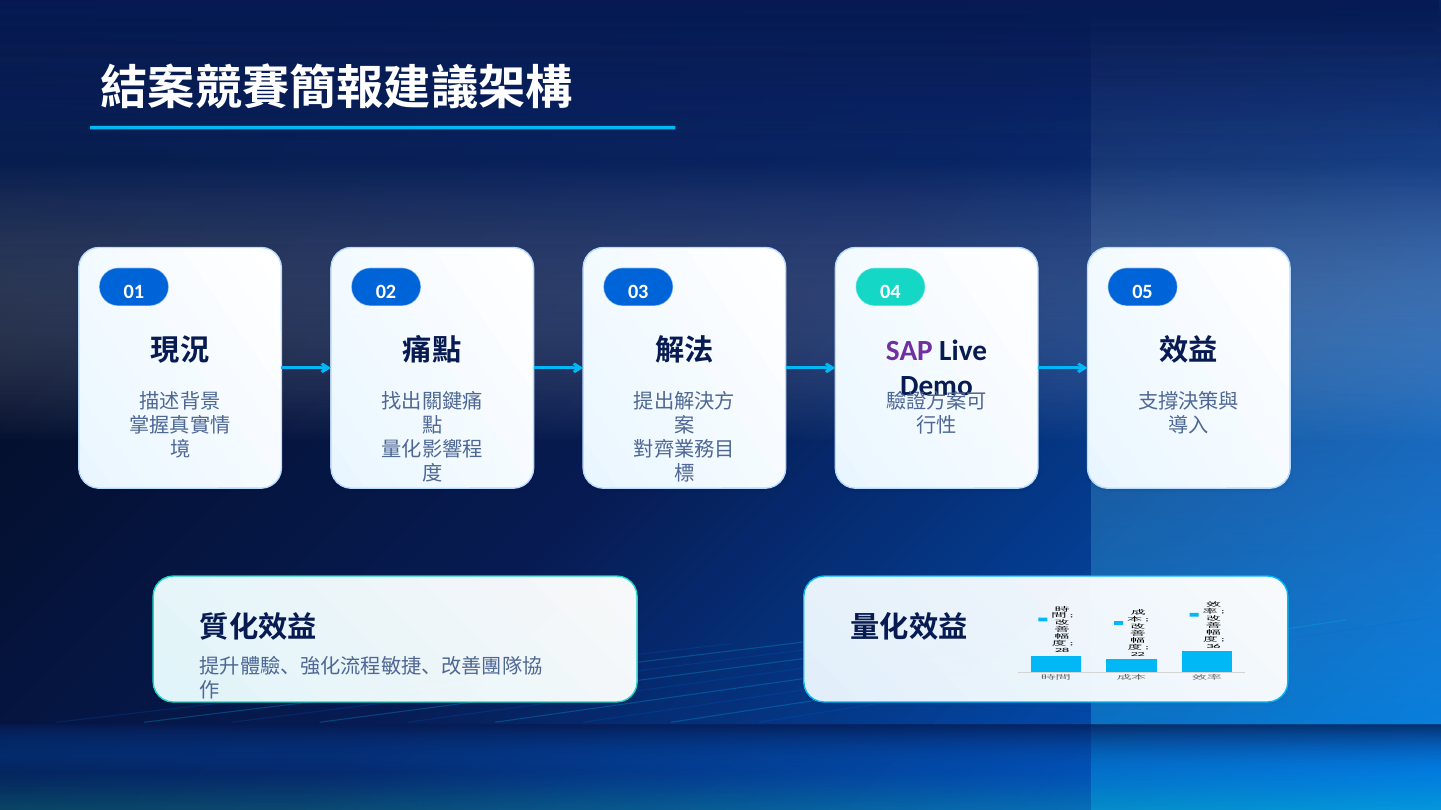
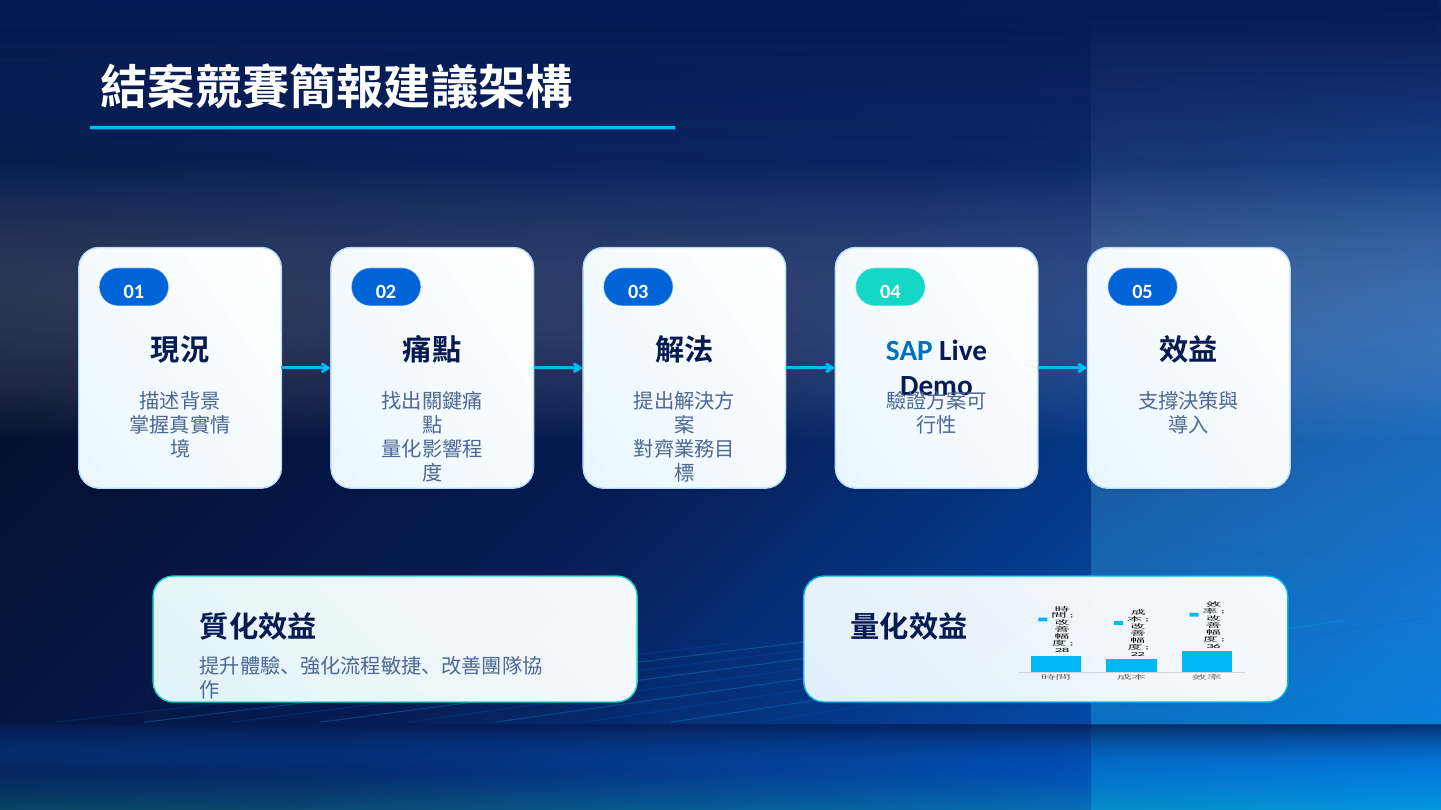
SAP colour: purple -> blue (909, 351)
